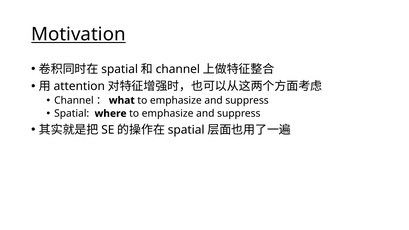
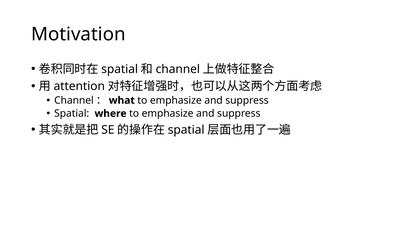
Motivation underline: present -> none (78, 34)
